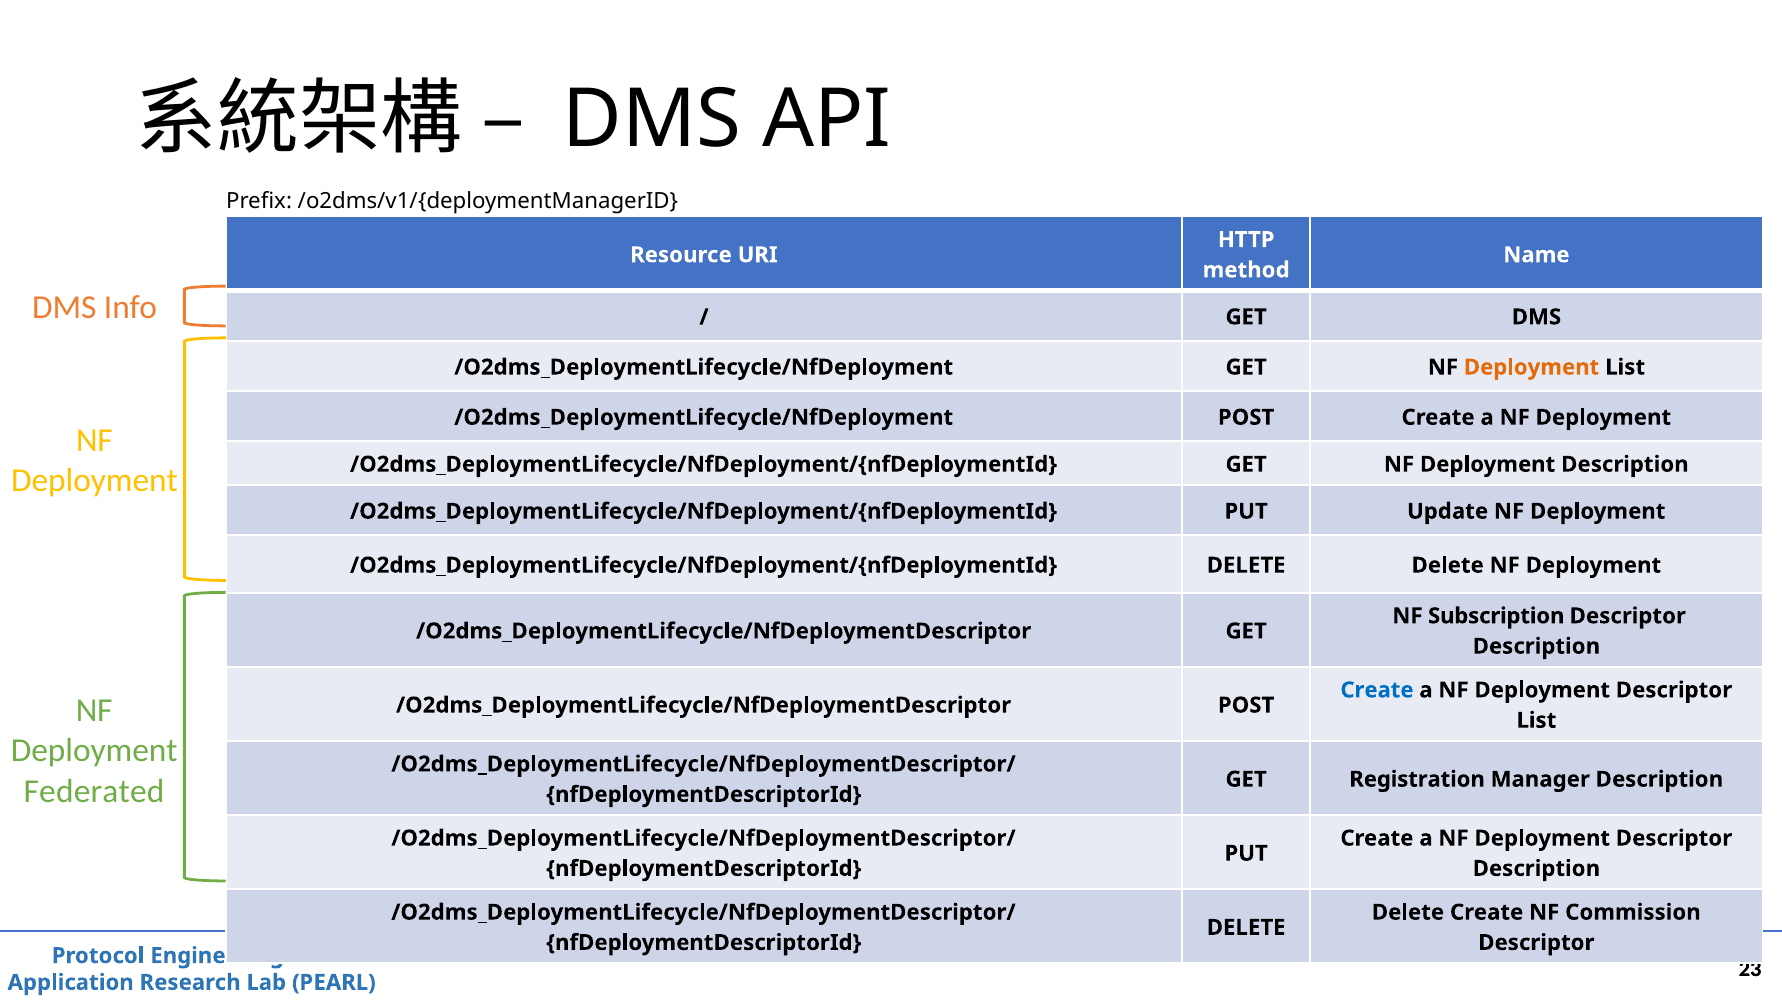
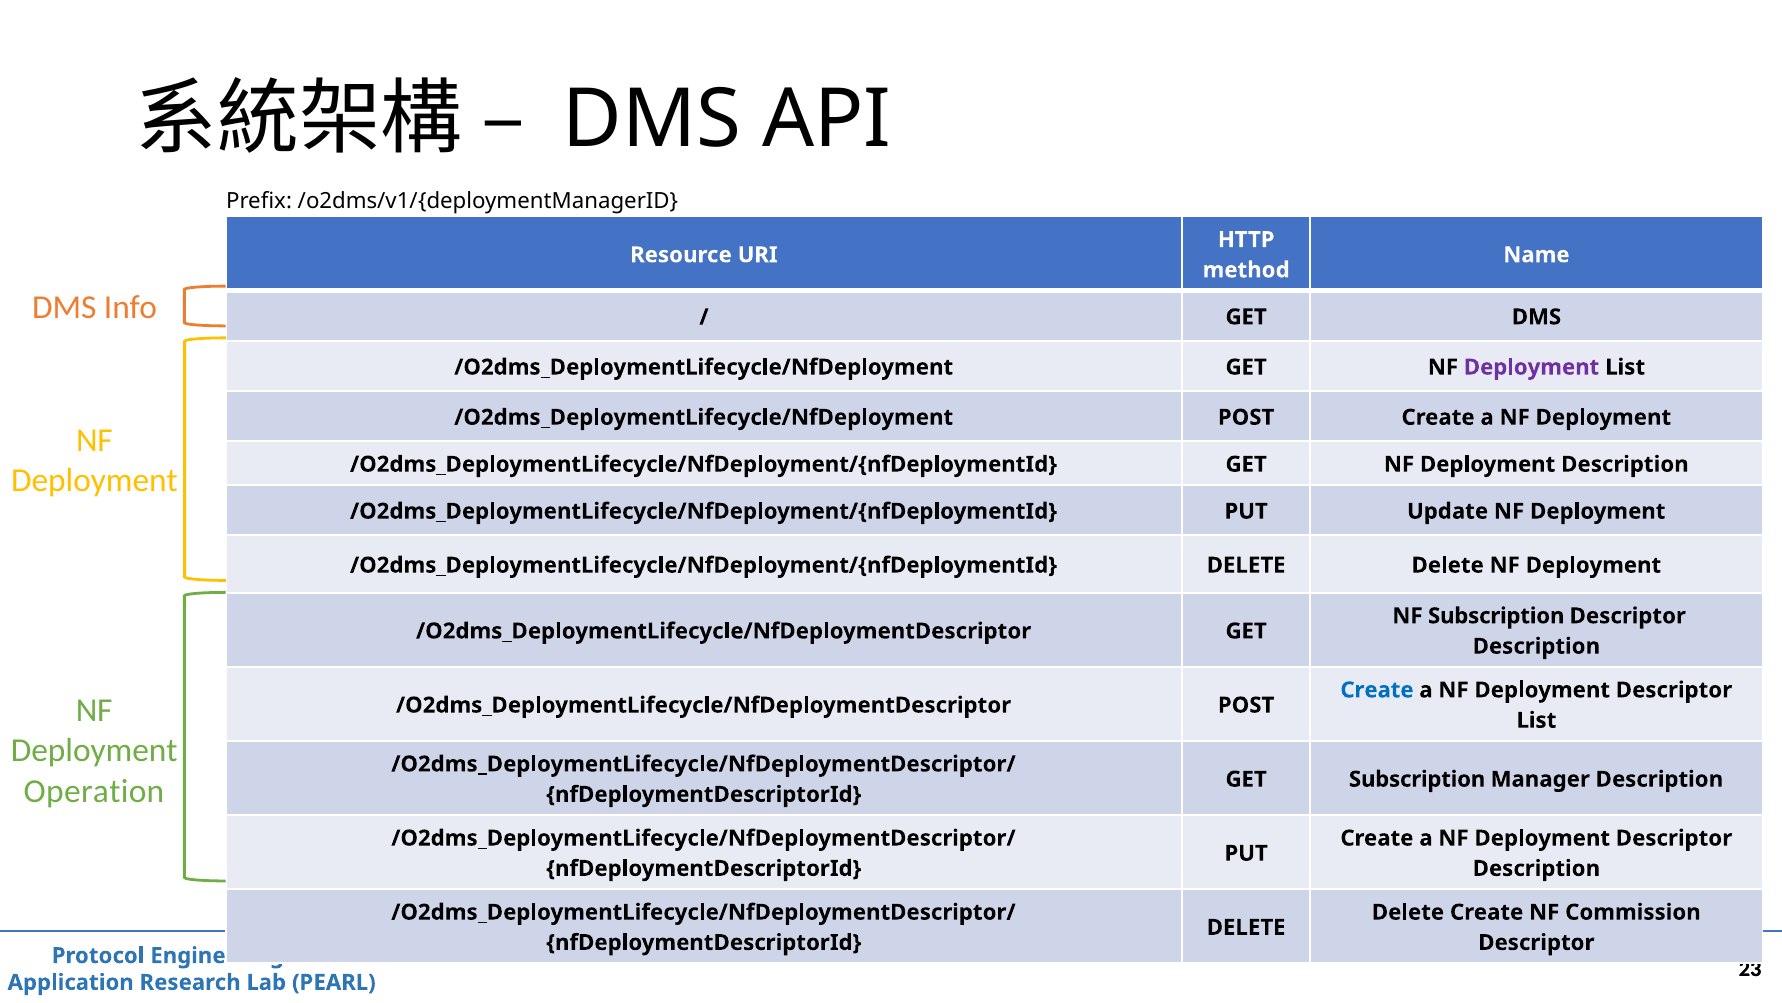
Deployment colour: orange -> purple (1532, 367)
GET Registration: Registration -> Subscription (1417, 779)
Federated: Federated -> Operation (94, 791)
